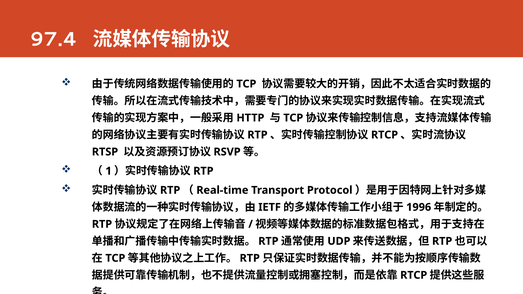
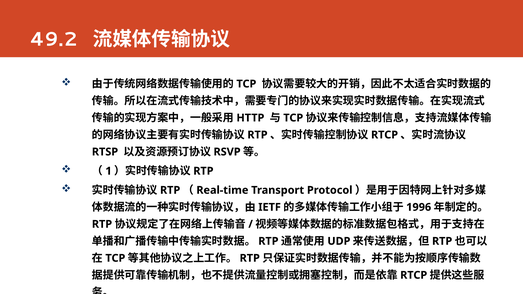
97.4: 97.4 -> 49.2 (54, 39)
